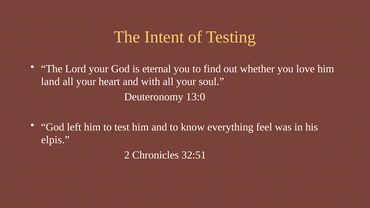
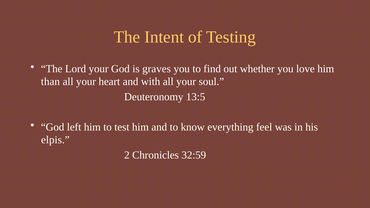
eternal: eternal -> graves (157, 69)
land: land -> than (50, 82)
13:0: 13:0 -> 13:5 (196, 97)
32:51: 32:51 -> 32:59 (194, 155)
